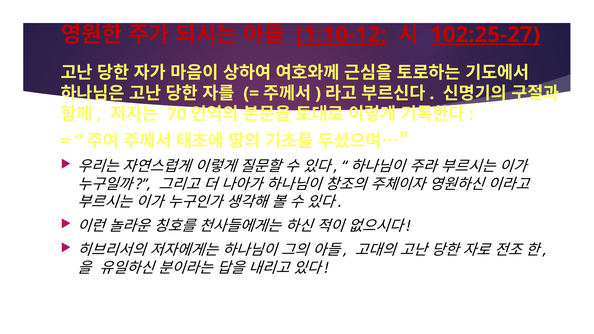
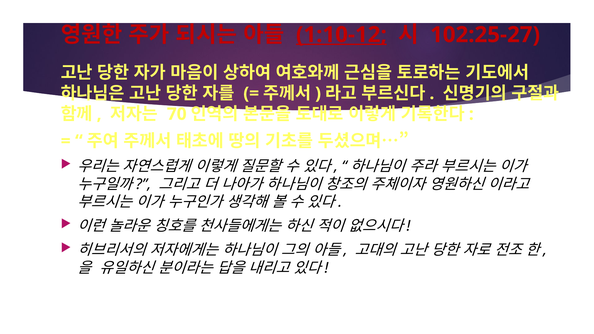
102:25-27 underline: present -> none (485, 35)
